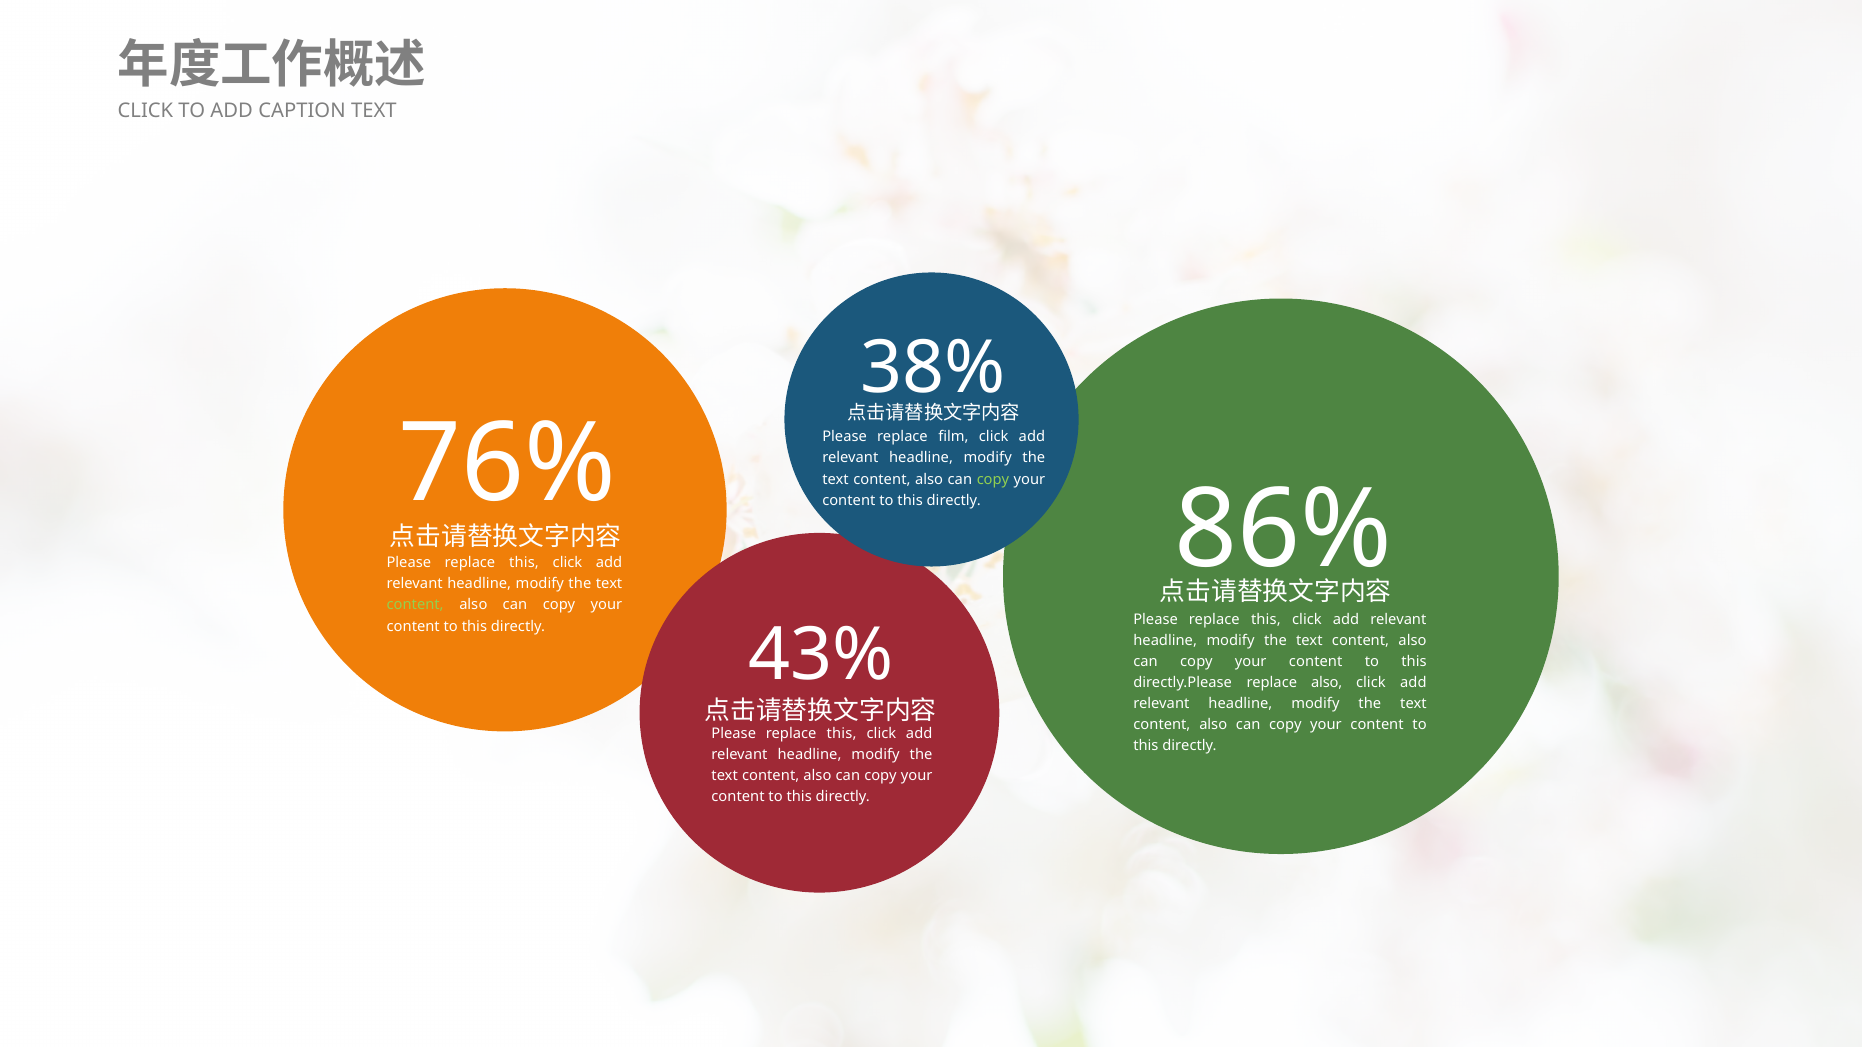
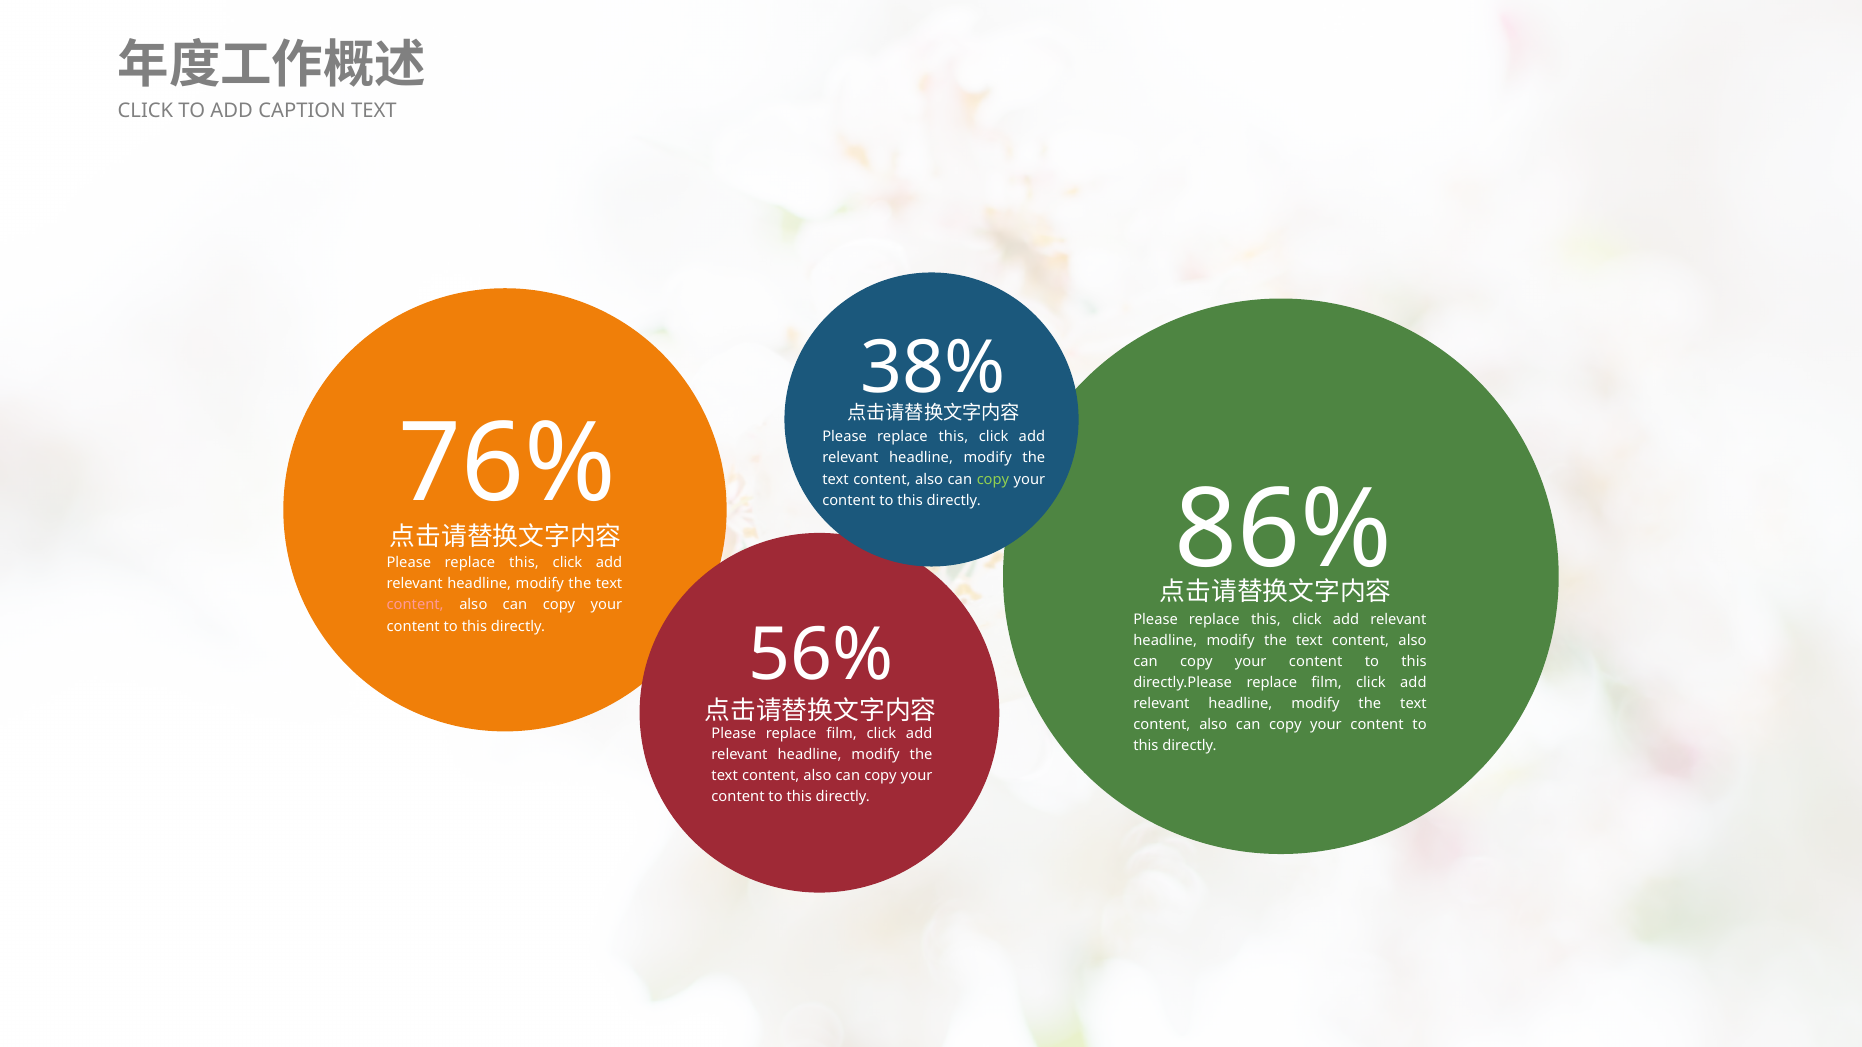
film: film -> this (953, 437)
content colour: light green -> pink (415, 605)
43%: 43% -> 56% (821, 656)
directly.Please replace also: also -> film (1327, 683)
this: this -> film (842, 733)
